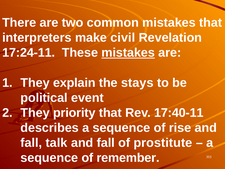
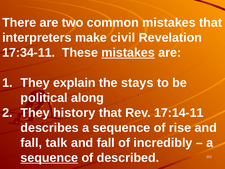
17:24-11: 17:24-11 -> 17:34-11 (29, 53)
event: event -> along (87, 98)
priority: priority -> history (74, 113)
17:40-11: 17:40-11 -> 17:14-11 (179, 113)
prostitute: prostitute -> incredibly (163, 143)
sequence underline: none -> present (49, 158)
remember: remember -> described (128, 158)
